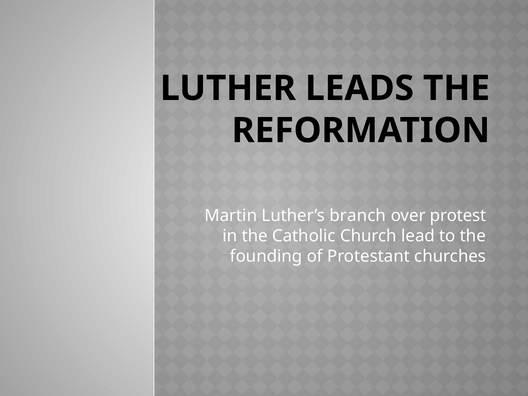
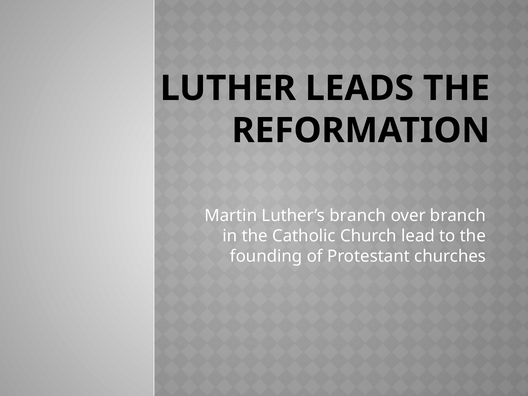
over protest: protest -> branch (458, 216)
